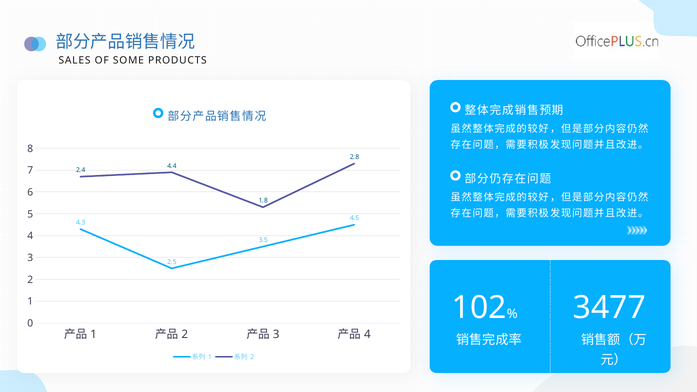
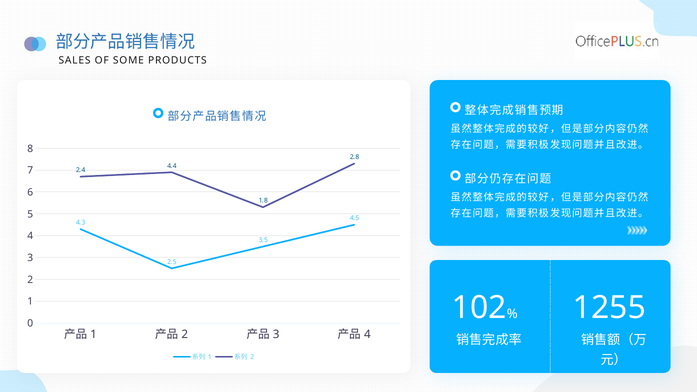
3477: 3477 -> 1255 (609, 308)
